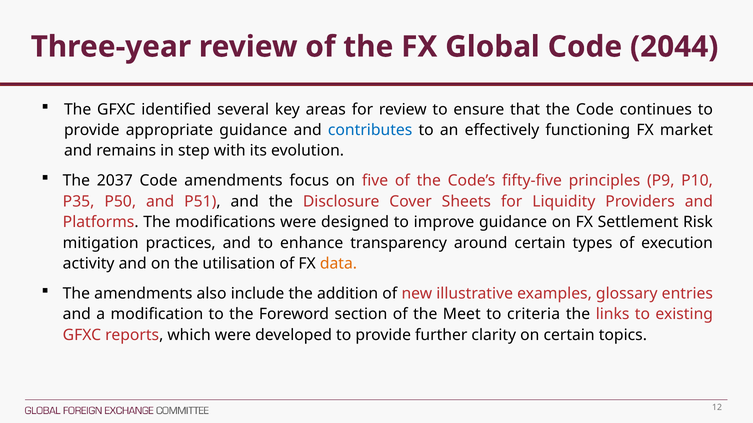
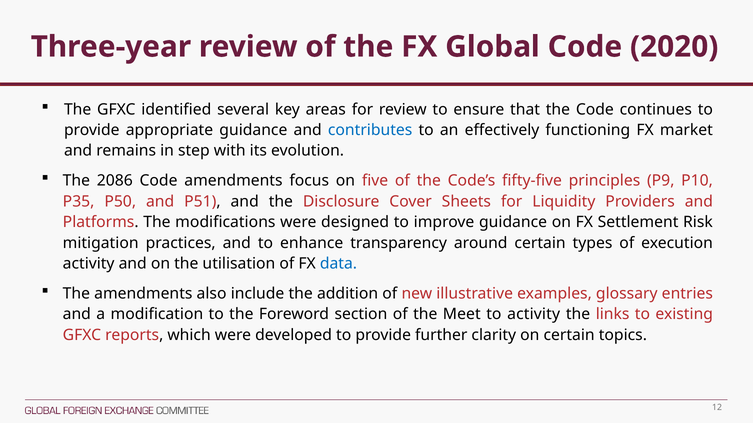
2044: 2044 -> 2020 (674, 47)
2037: 2037 -> 2086 (115, 181)
data colour: orange -> blue (338, 264)
to criteria: criteria -> activity (534, 315)
